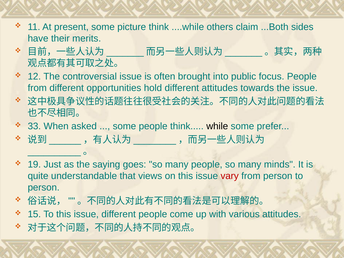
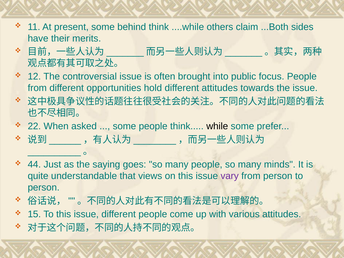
picture: picture -> behind (132, 27)
33: 33 -> 22 (34, 126)
19: 19 -> 44 (34, 165)
vary colour: red -> purple (230, 176)
